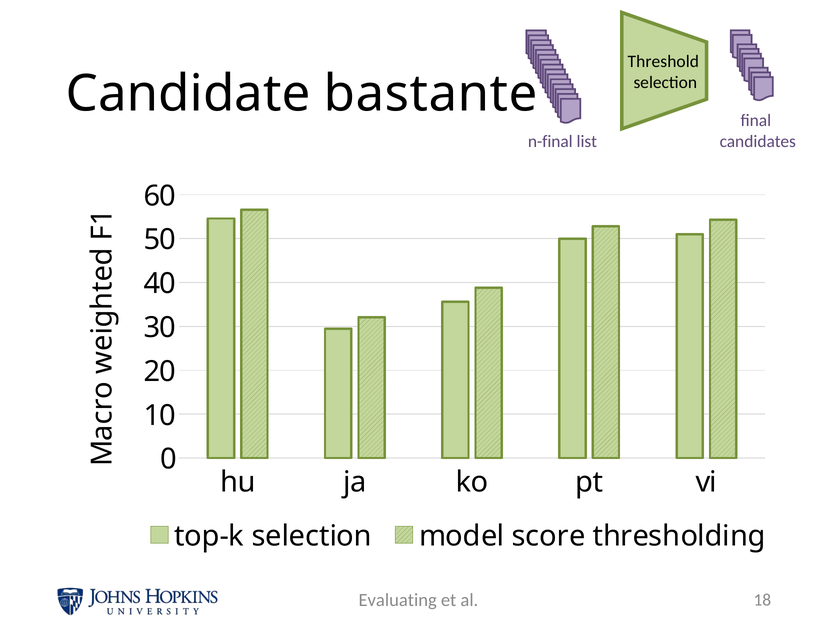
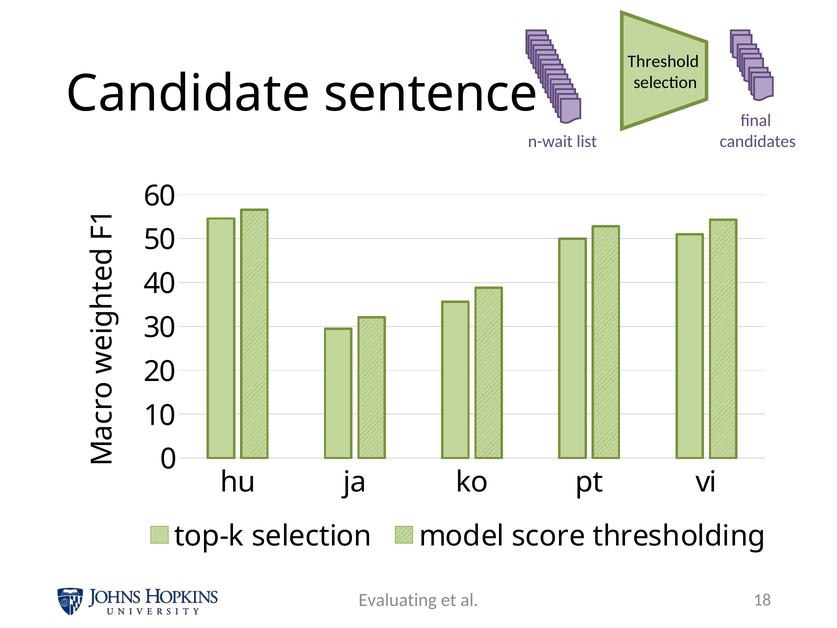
bastante: bastante -> sentence (431, 94)
n-final: n-final -> n-wait (550, 141)
